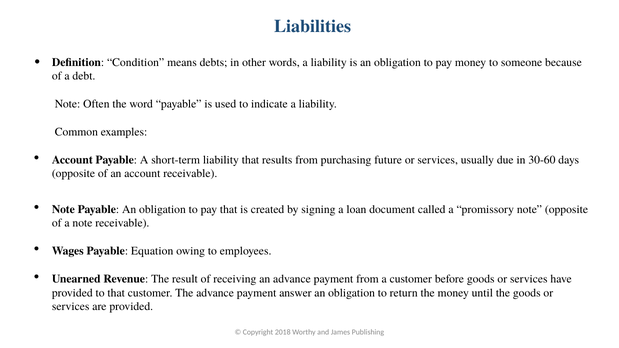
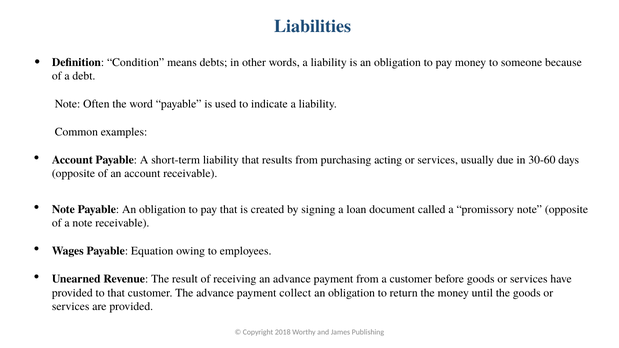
future: future -> acting (388, 160)
answer: answer -> collect (295, 293)
